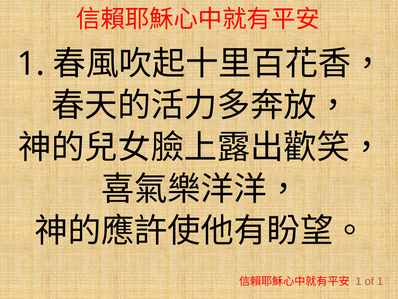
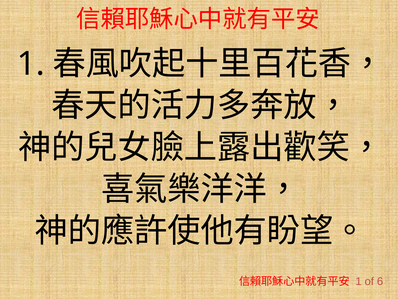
of 1: 1 -> 6 (380, 281)
